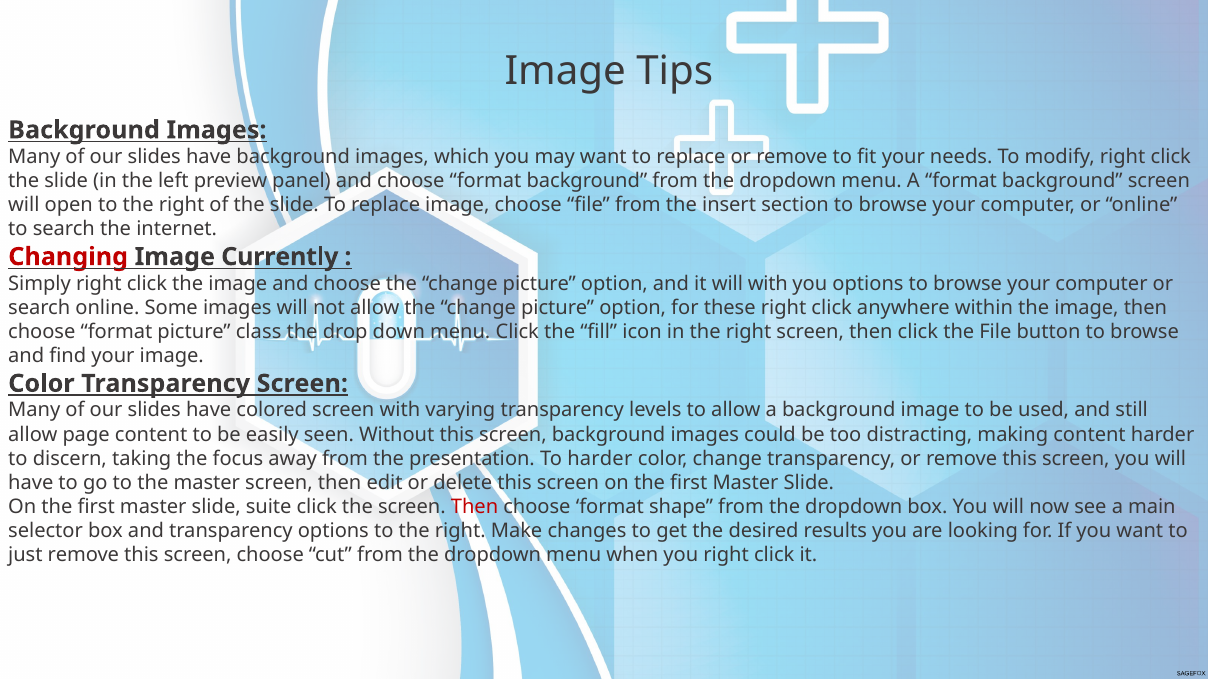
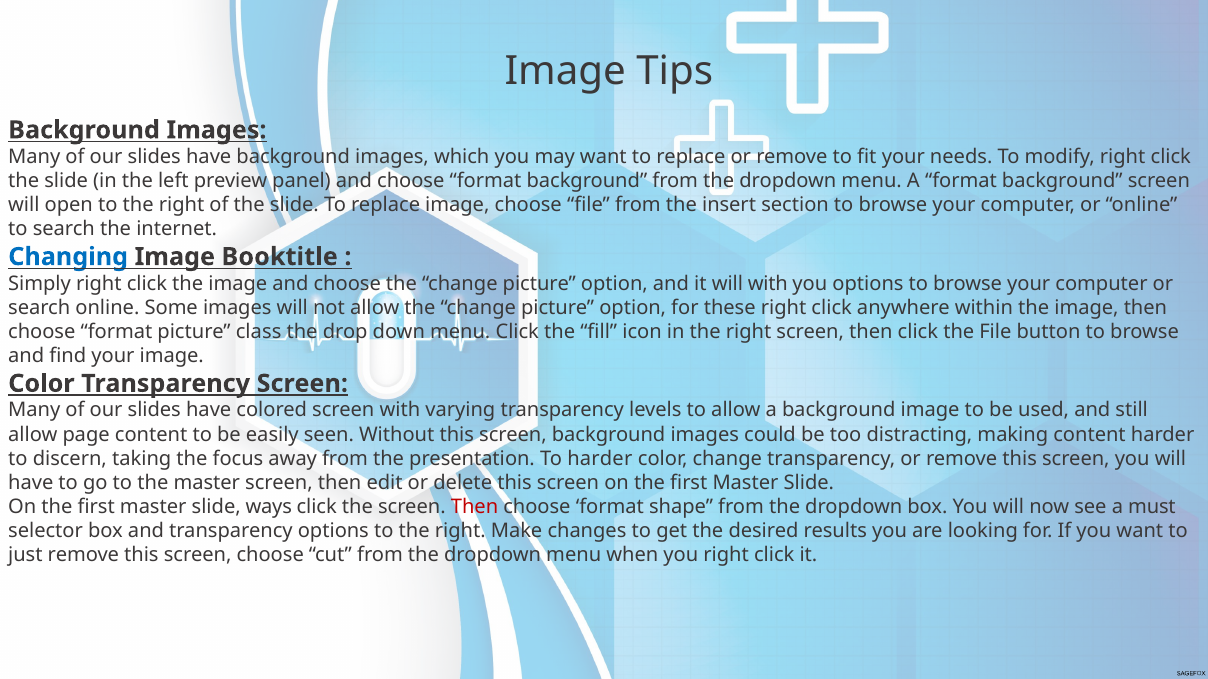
Changing colour: red -> blue (68, 257)
Currently: Currently -> Booktitle (280, 257)
suite: suite -> ways (269, 507)
main: main -> must (1152, 507)
